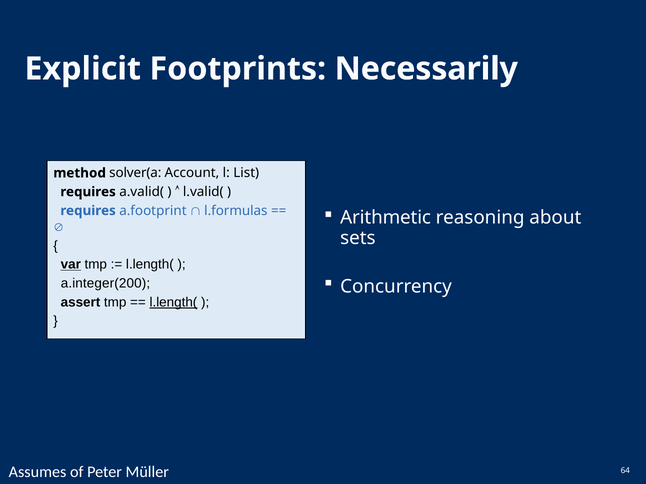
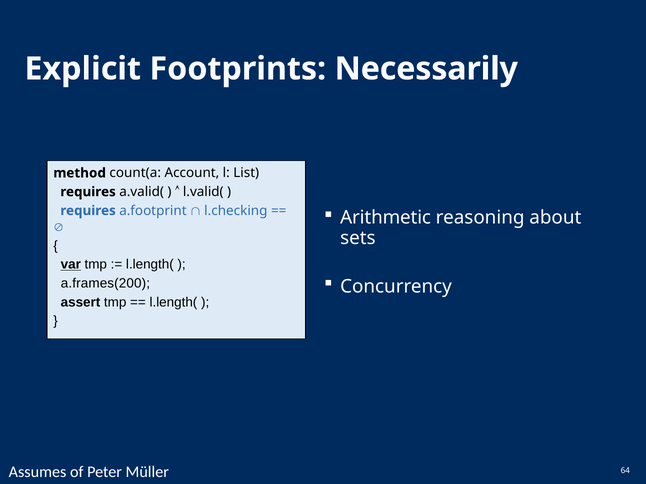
solver(a: solver(a -> count(a (135, 173)
l.formulas: l.formulas -> l.checking (236, 211)
a.integer(200: a.integer(200 -> a.frames(200 (105, 284)
l.length( underline: present -> none (173, 302)
